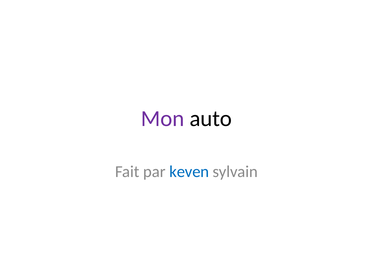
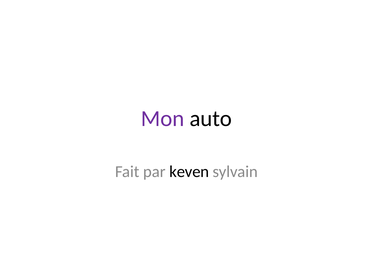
keven colour: blue -> black (189, 171)
